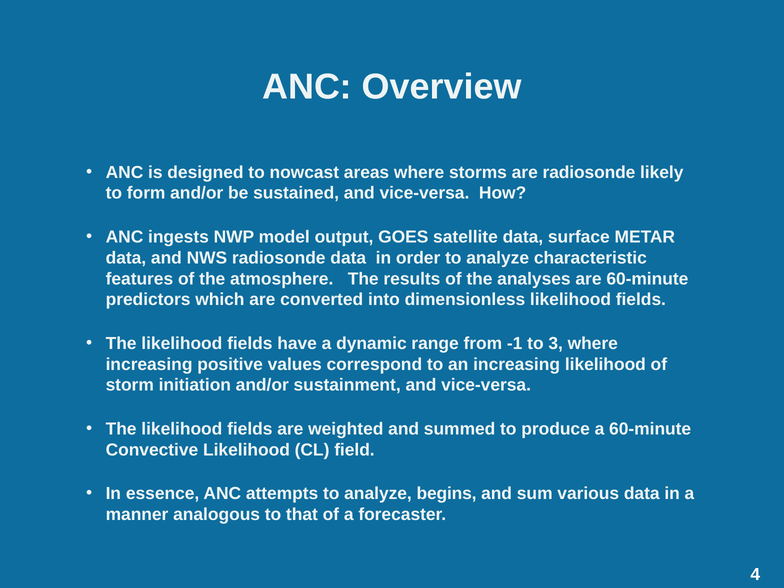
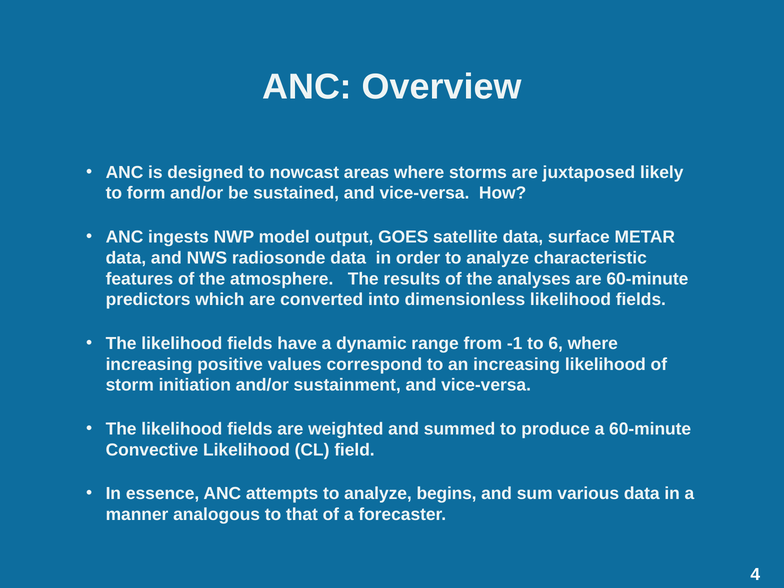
are radiosonde: radiosonde -> juxtaposed (589, 172)
3: 3 -> 6 (556, 343)
